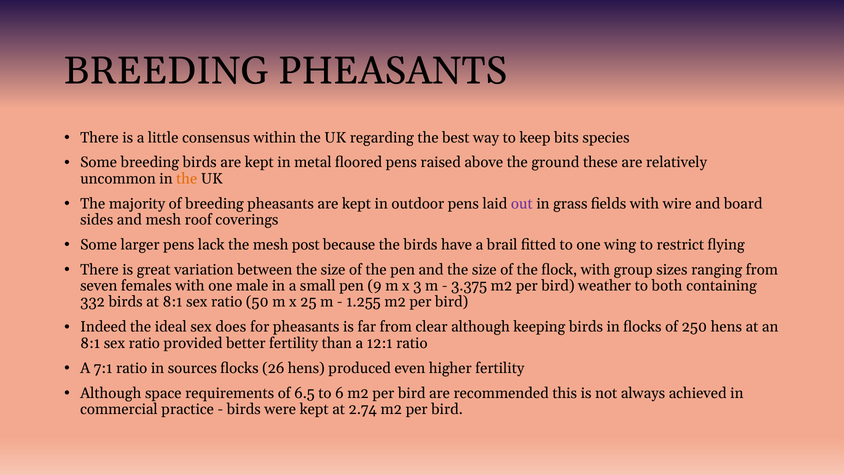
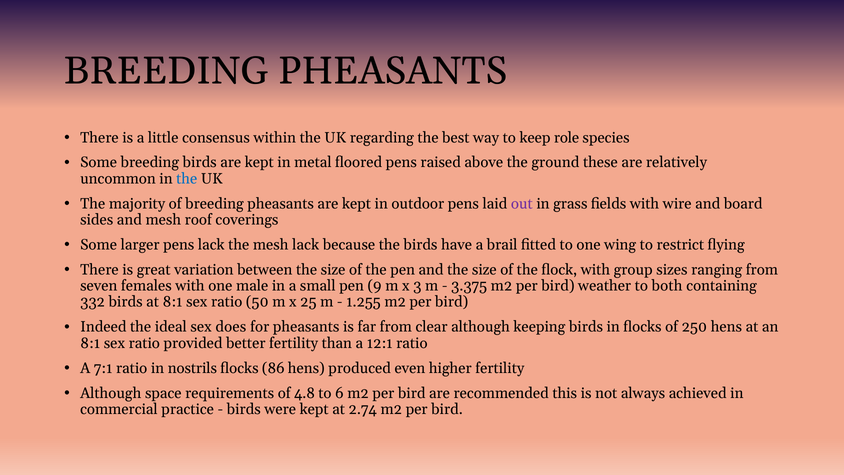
bits: bits -> role (567, 138)
the colour: orange -> blue (187, 179)
mesh post: post -> lack (306, 245)
sources: sources -> nostrils (192, 368)
26: 26 -> 86 (273, 368)
6.5: 6.5 -> 4.8 (305, 393)
